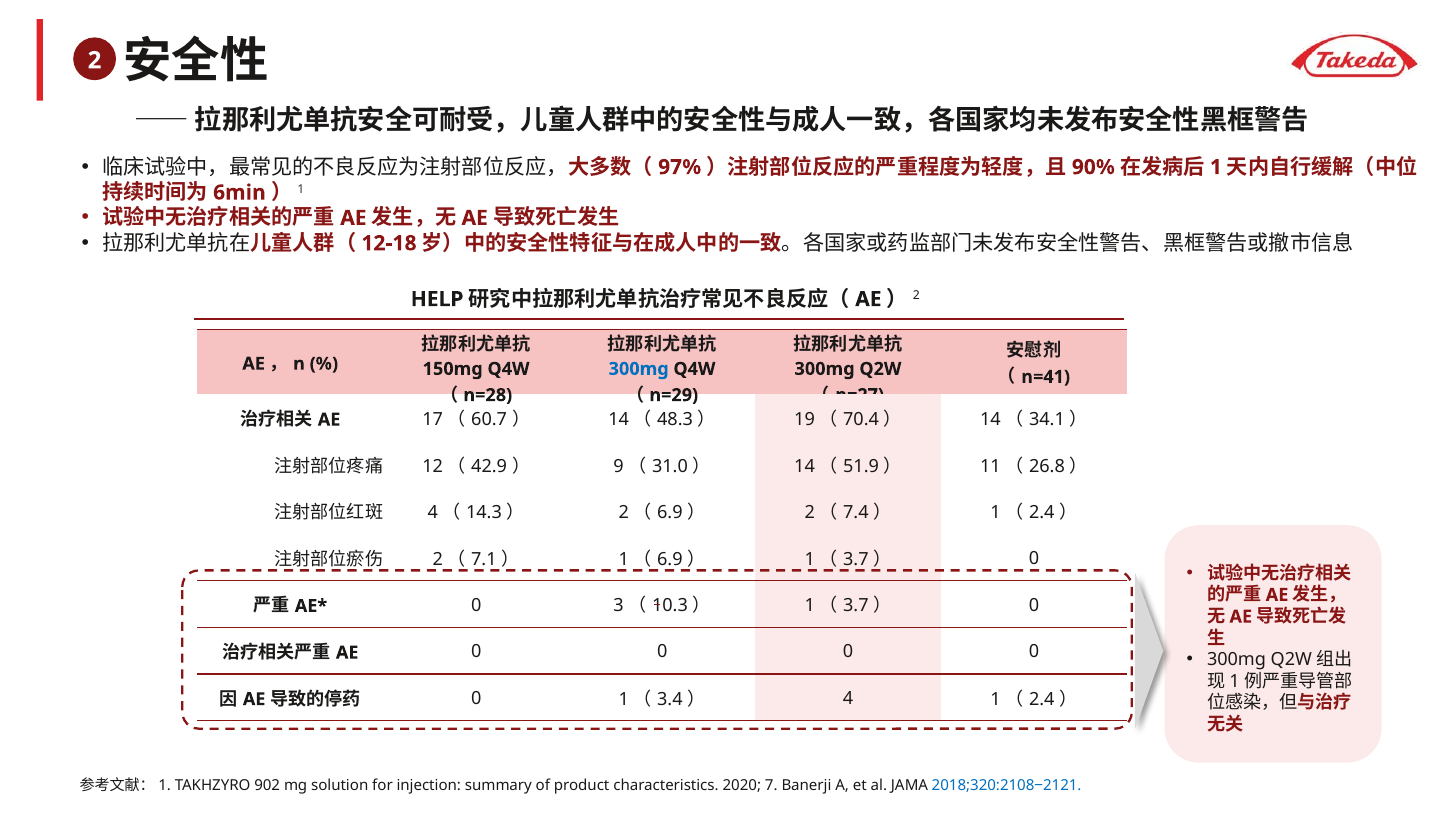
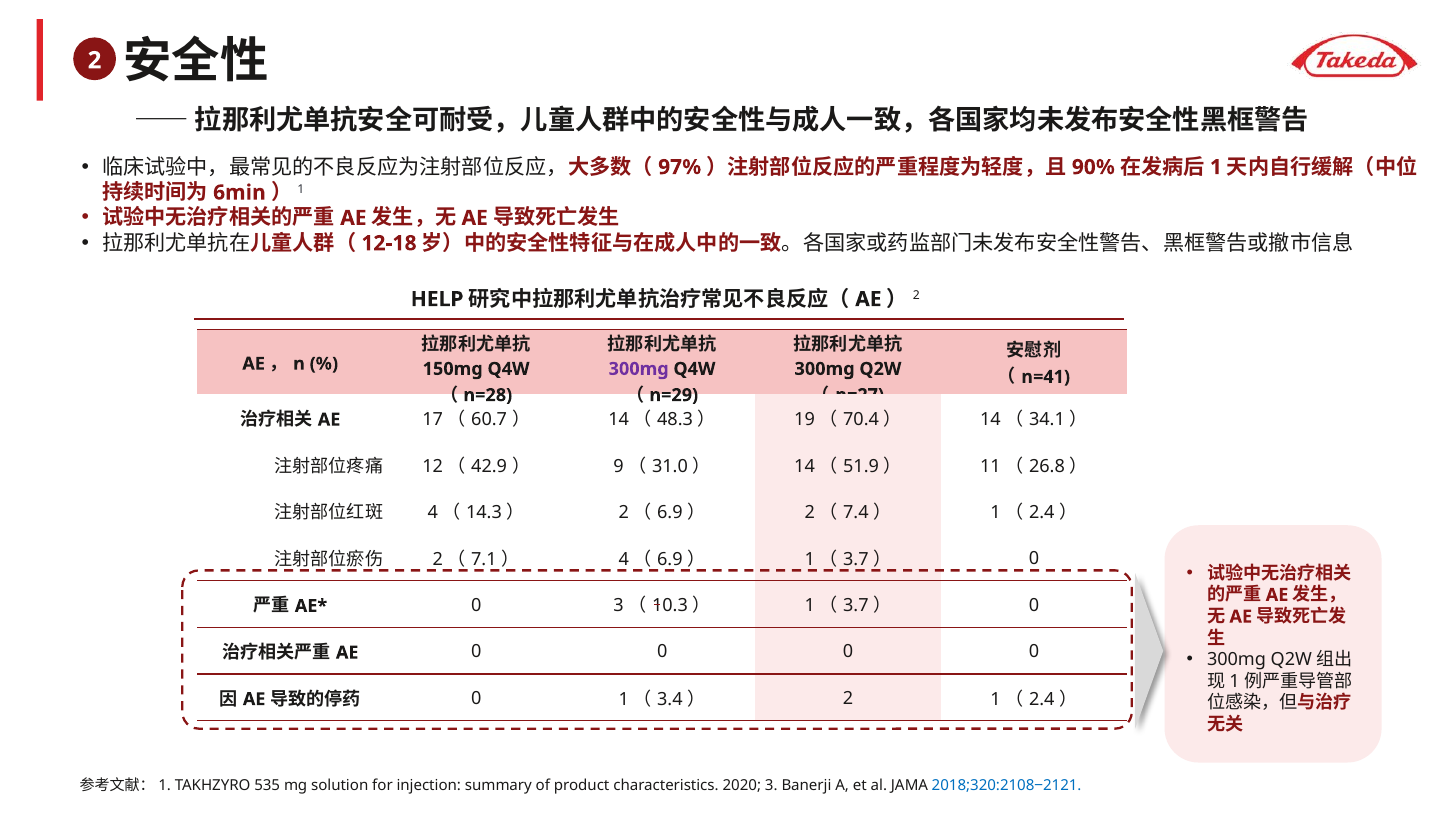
300mg colour: blue -> purple (639, 369)
1: 1 -> 4 (624, 559)
4: 4 -> 2 (848, 698)
902: 902 -> 535 (267, 786)
2020 7: 7 -> 3 (771, 786)
